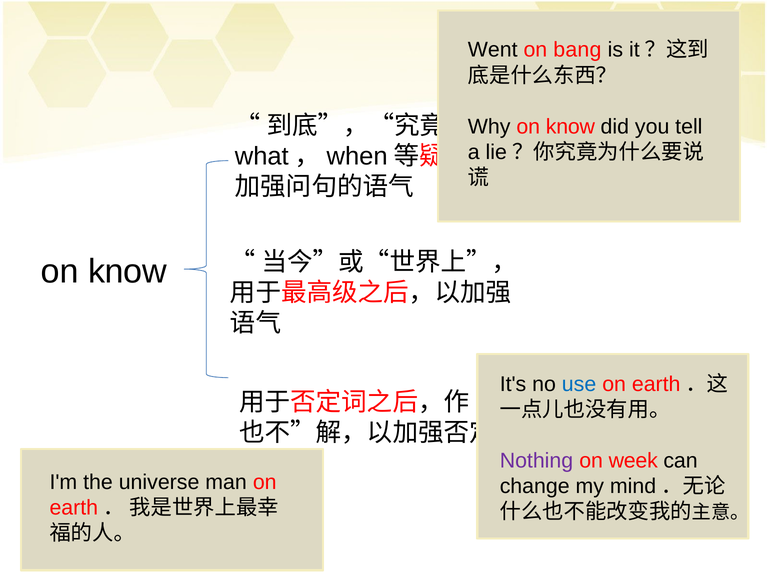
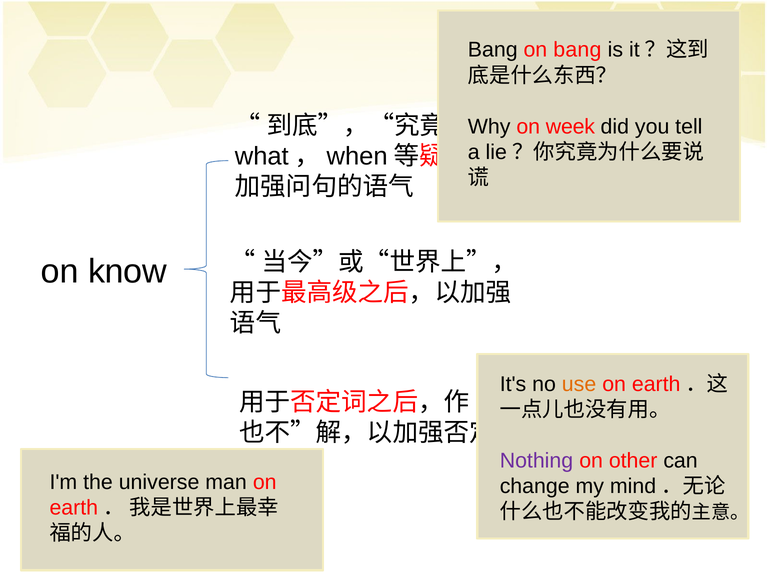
Went: Went -> Bang (493, 50)
know: know -> week (570, 127)
use colour: blue -> orange (579, 384)
week: week -> other (633, 461)
